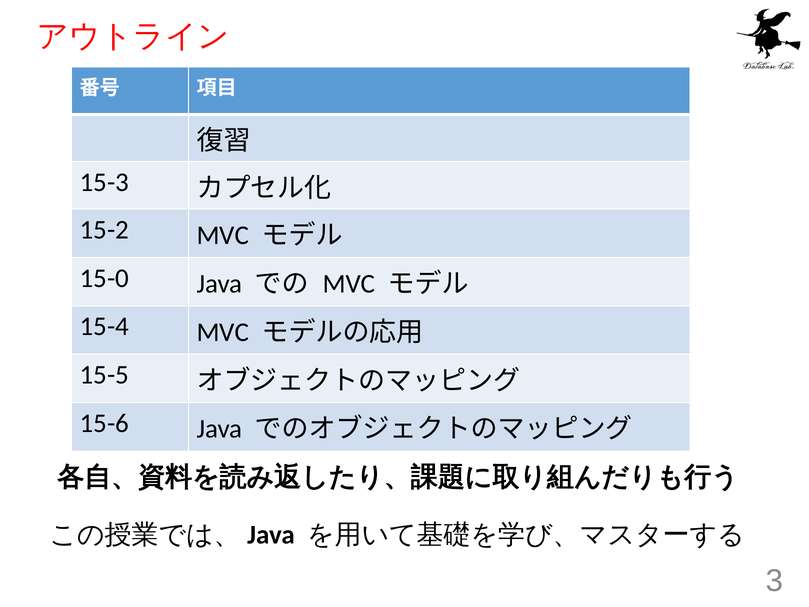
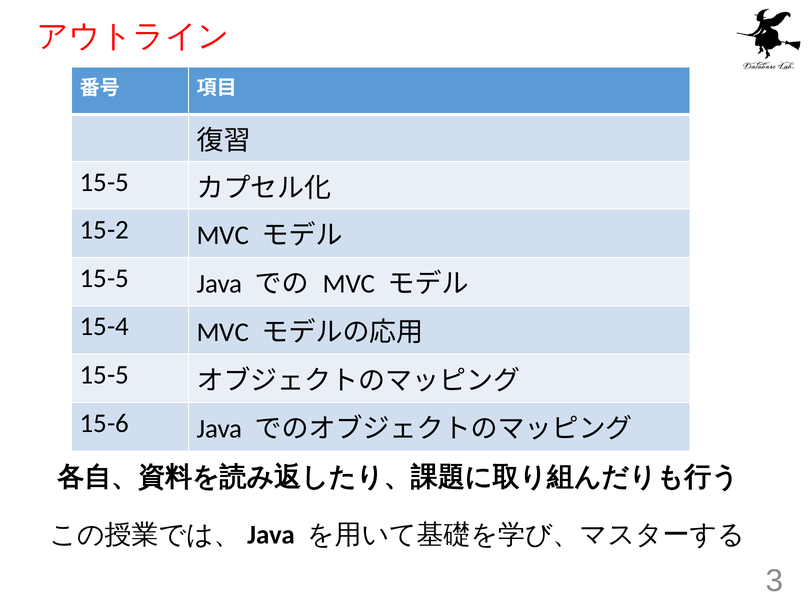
15-3: 15-3 -> 15-5 (104, 182)
15-0: 15-0 -> 15-5 (104, 278)
